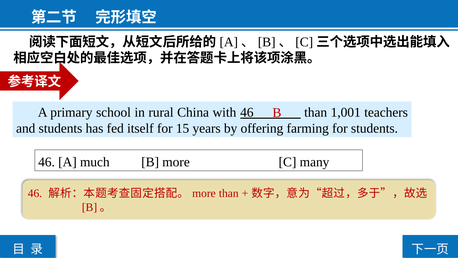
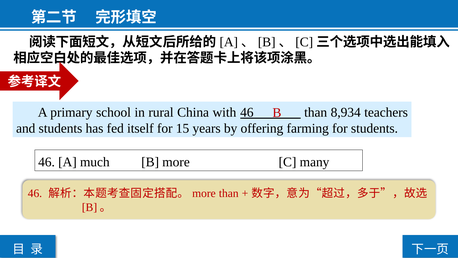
1,001: 1,001 -> 8,934 (346, 112)
